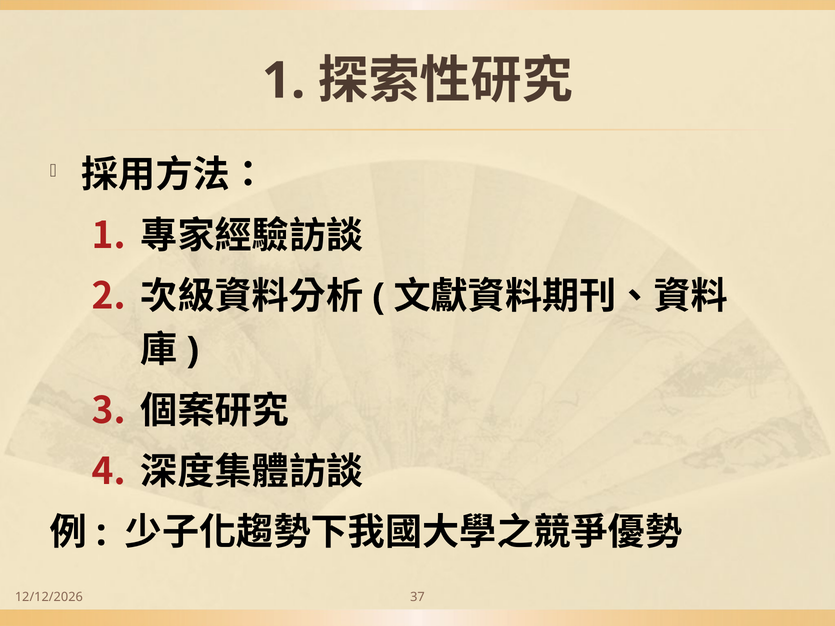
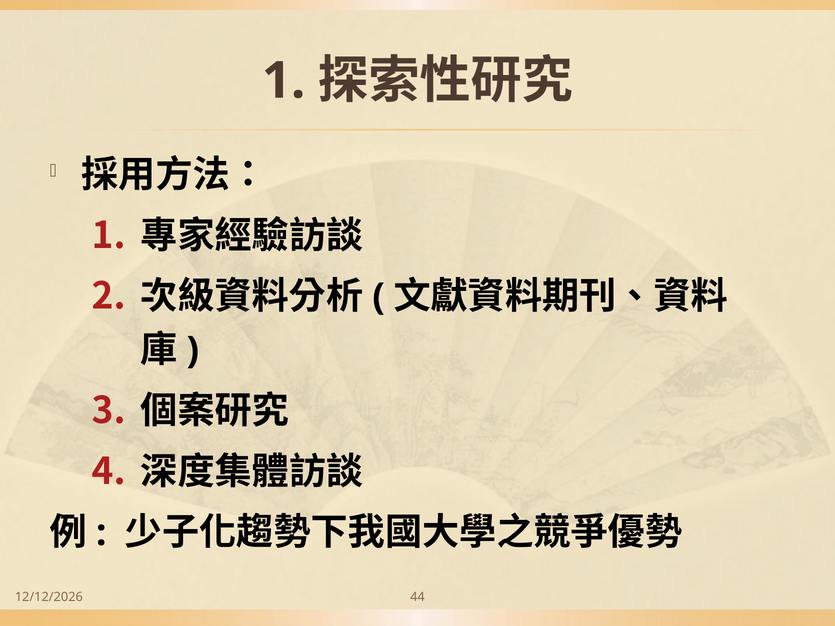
37: 37 -> 44 (417, 597)
